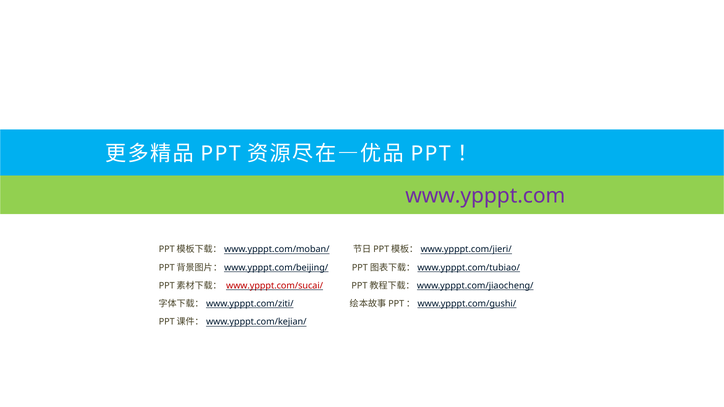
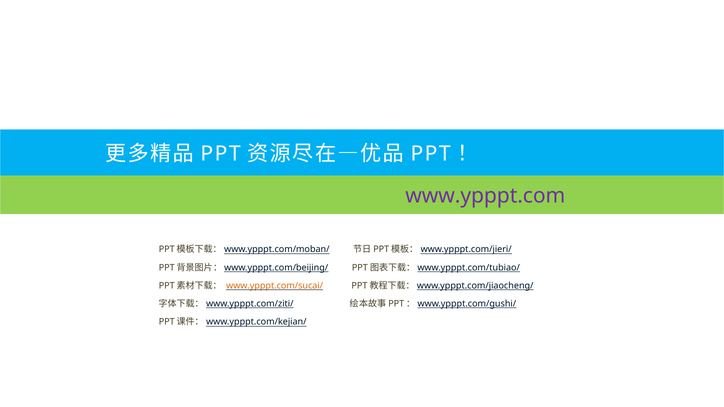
www.ypppt.com/sucai/ colour: red -> orange (275, 286)
